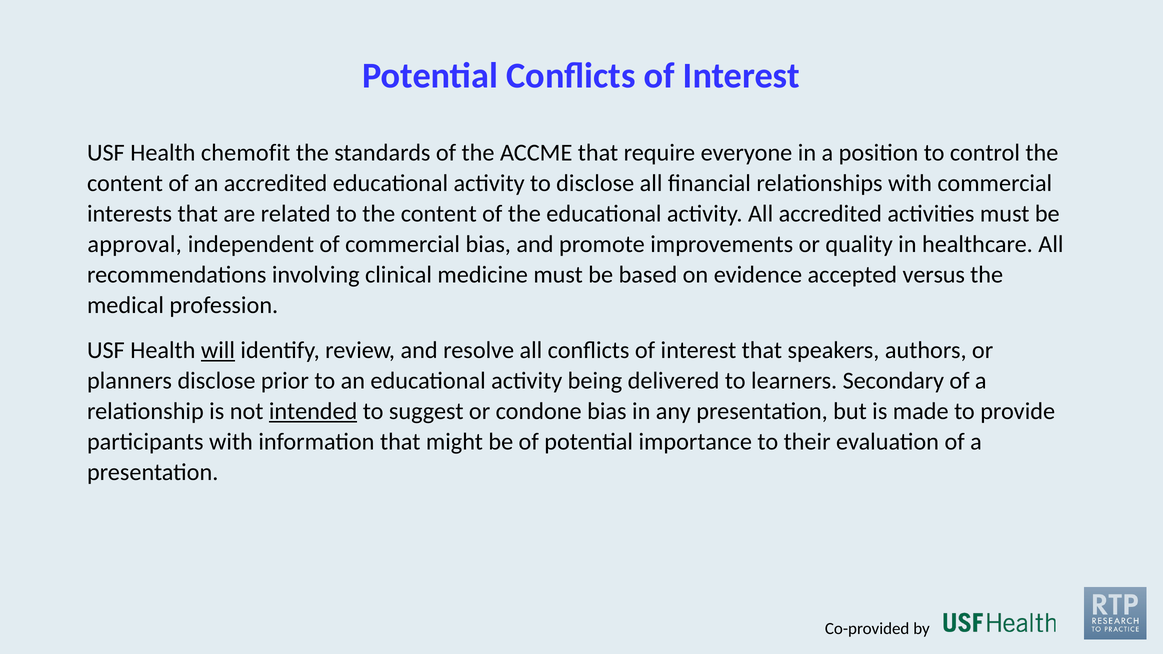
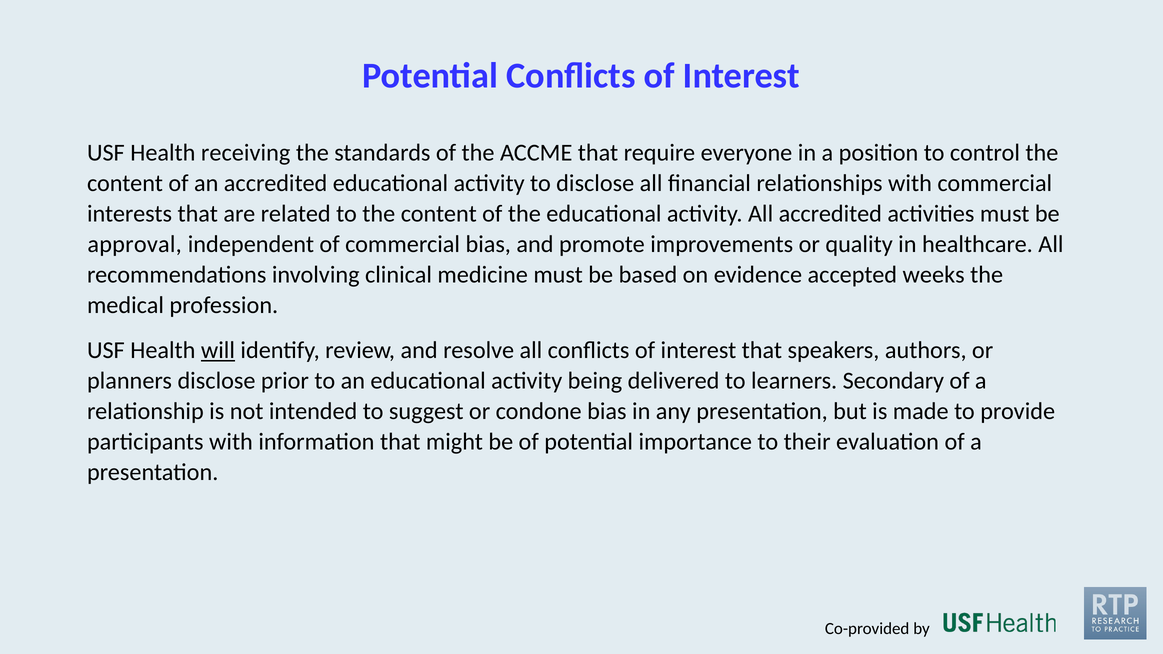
chemofit: chemofit -> receiving (246, 153)
versus: versus -> weeks (934, 275)
intended underline: present -> none (313, 412)
